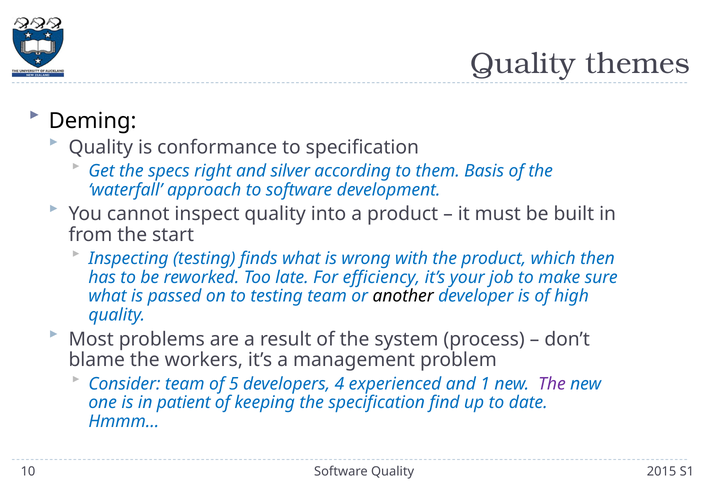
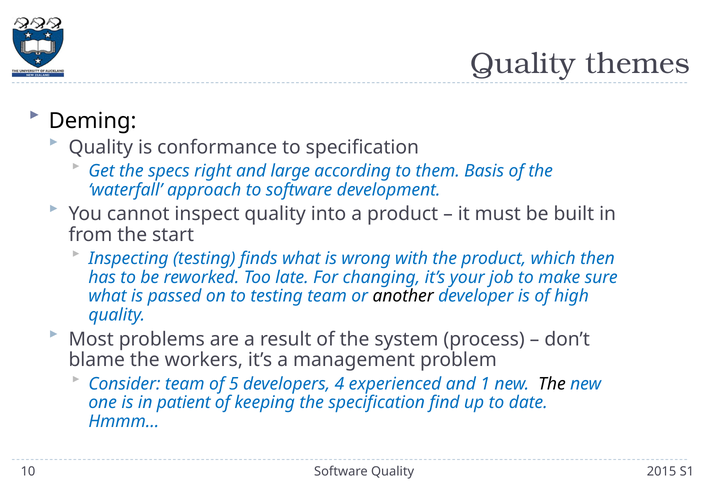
silver: silver -> large (290, 171)
efficiency: efficiency -> changing (381, 277)
The colour: purple -> black (552, 384)
